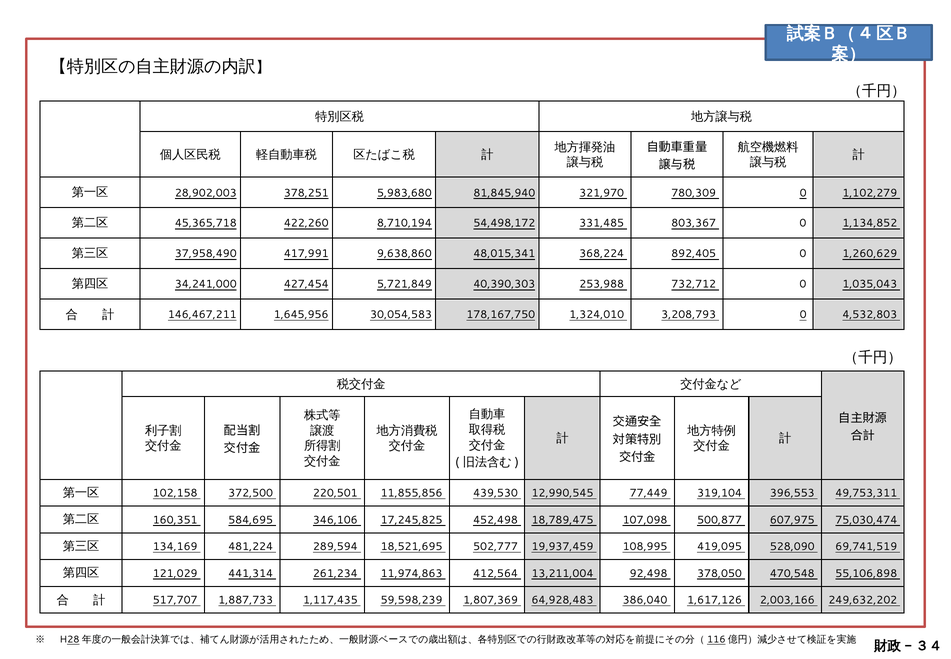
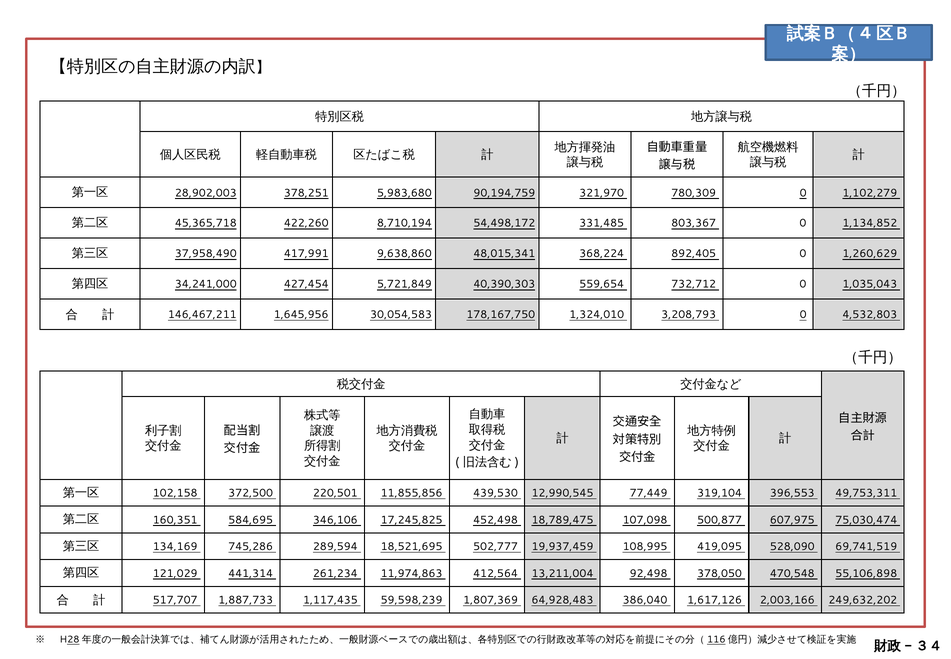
81,845,940: 81,845,940 -> 90,194,759 (504, 193)
253,988: 253,988 -> 559,654 (602, 284)
481,224: 481,224 -> 745,286 (251, 546)
